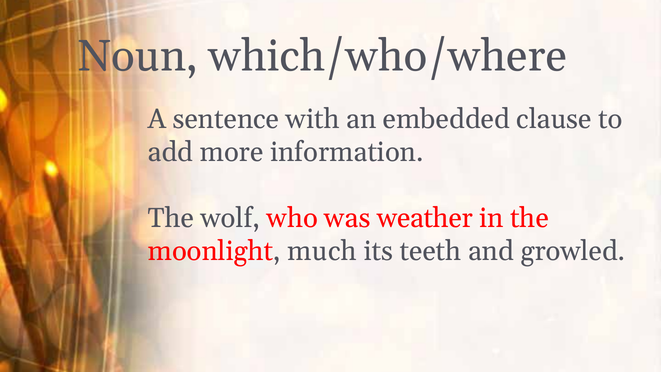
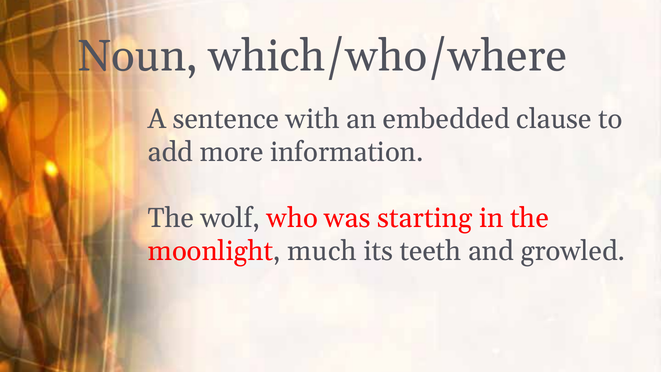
weather: weather -> starting (425, 218)
